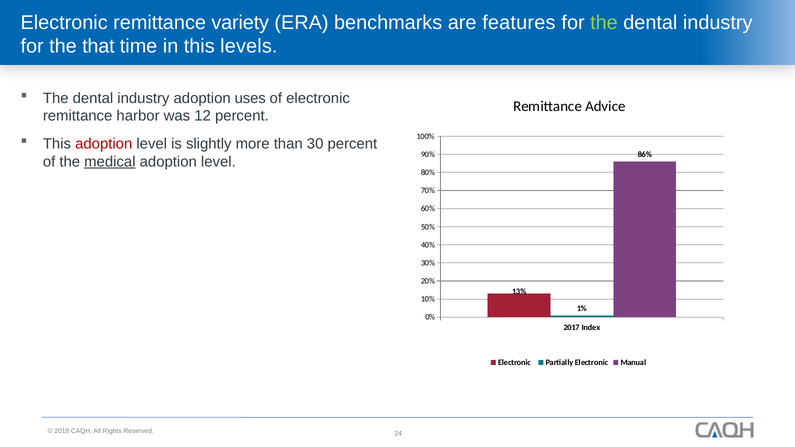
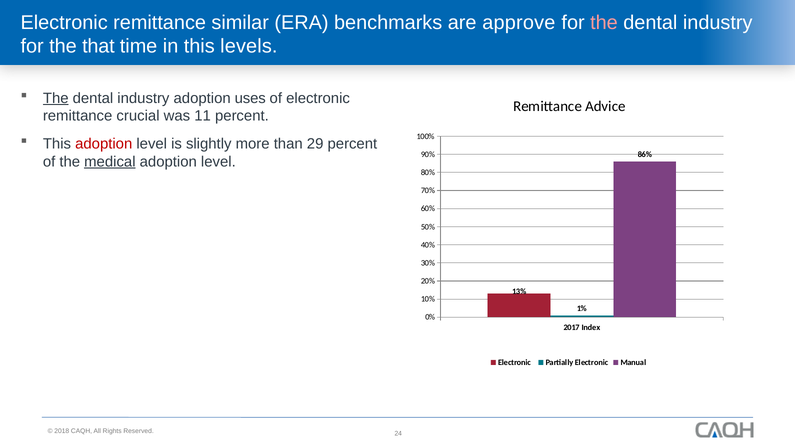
variety: variety -> similar (240, 22)
features: features -> approve (519, 22)
the colour: light green -> pink (604, 22)
The underline: none -> present (56, 98)
harbor: harbor -> crucial (138, 116)
12: 12 -> 11 (203, 116)
30: 30 -> 29 (315, 144)
